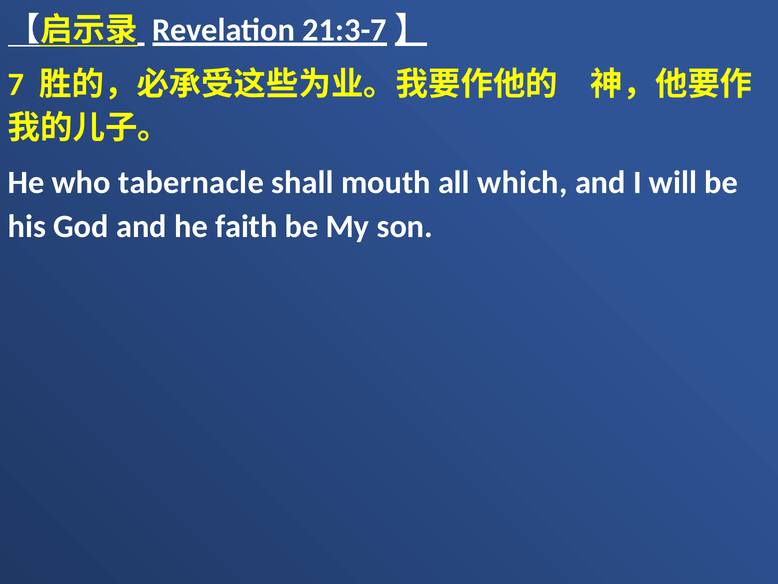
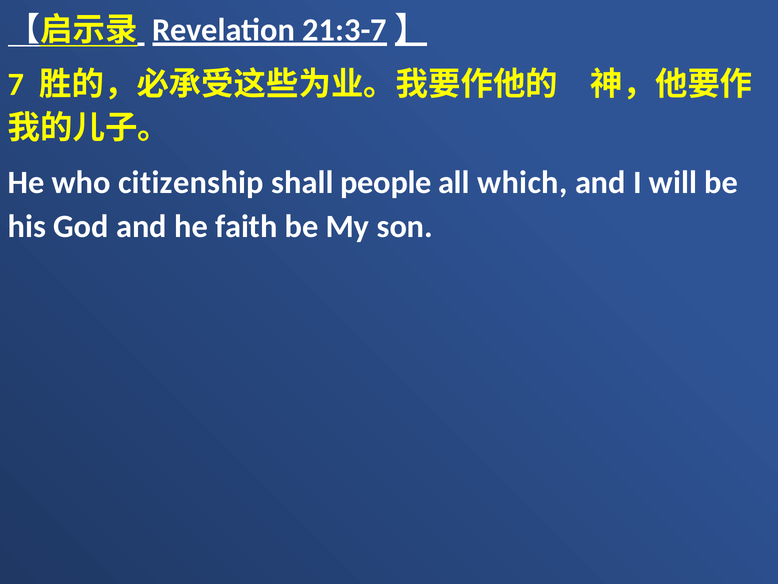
tabernacle: tabernacle -> citizenship (191, 183)
mouth: mouth -> people (386, 183)
